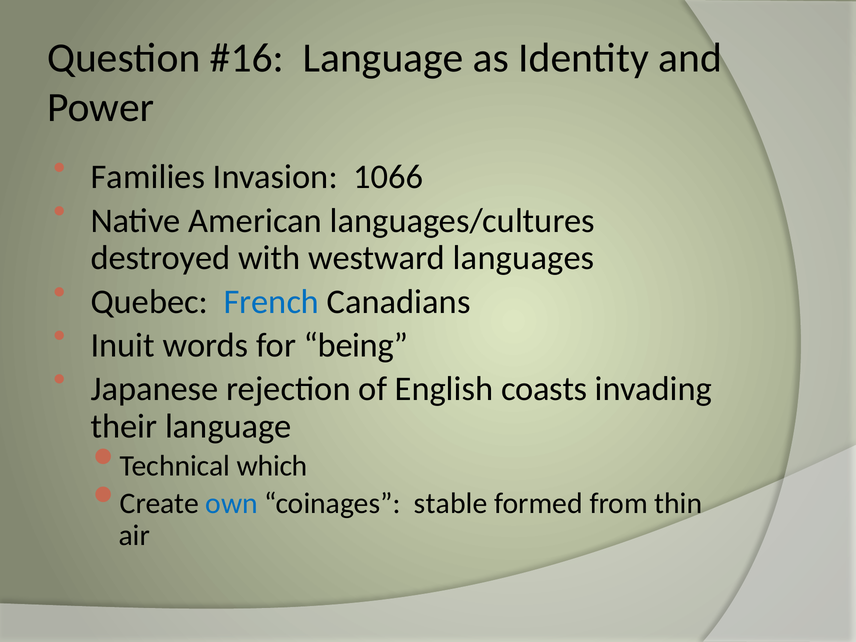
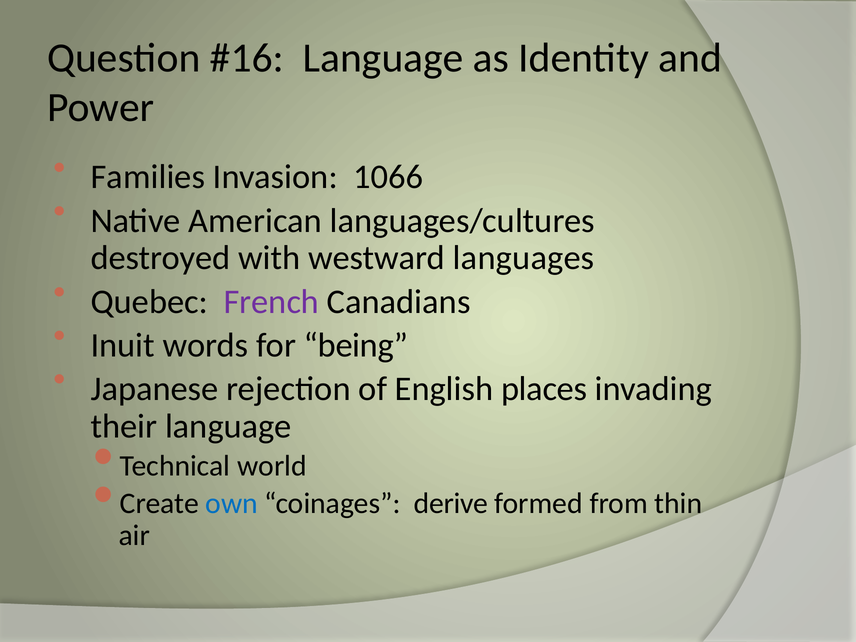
French colour: blue -> purple (271, 302)
coasts: coasts -> places (544, 389)
which: which -> world (272, 466)
stable: stable -> derive (451, 503)
